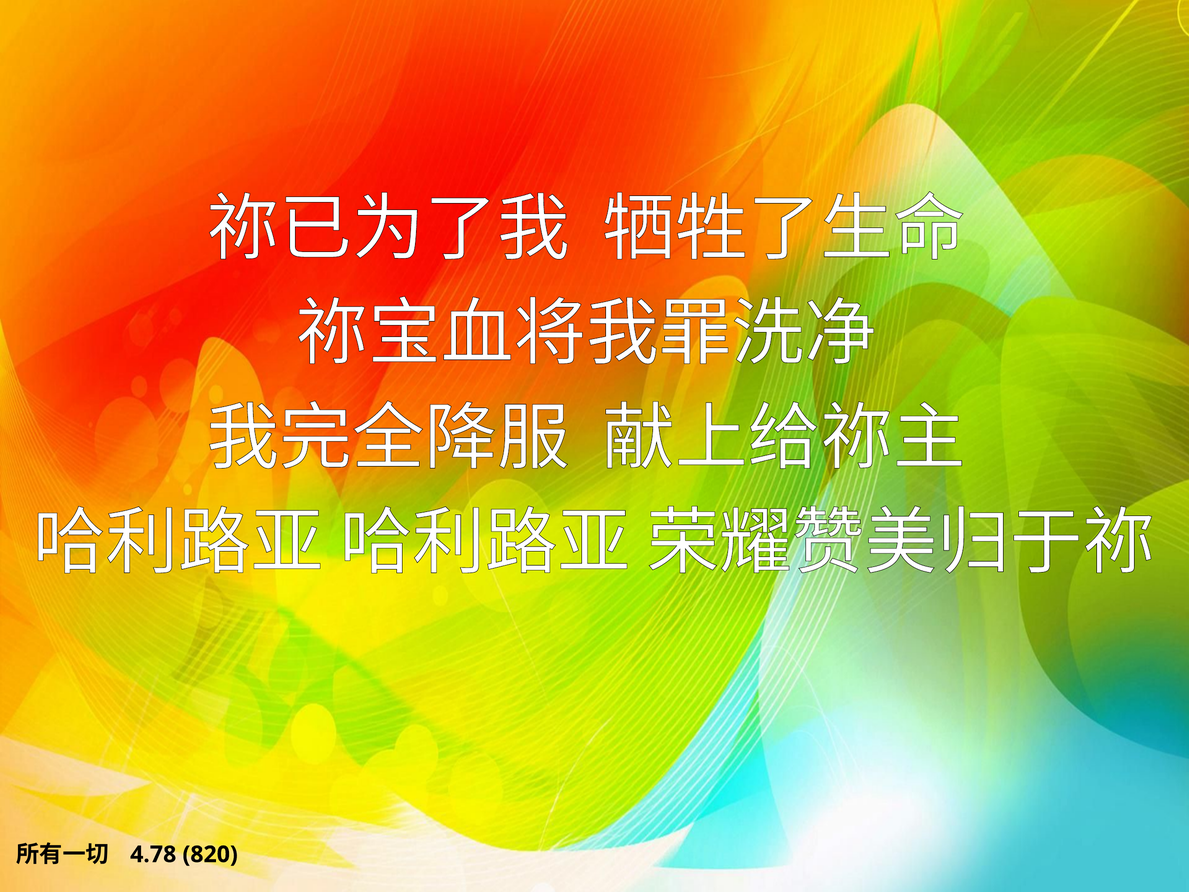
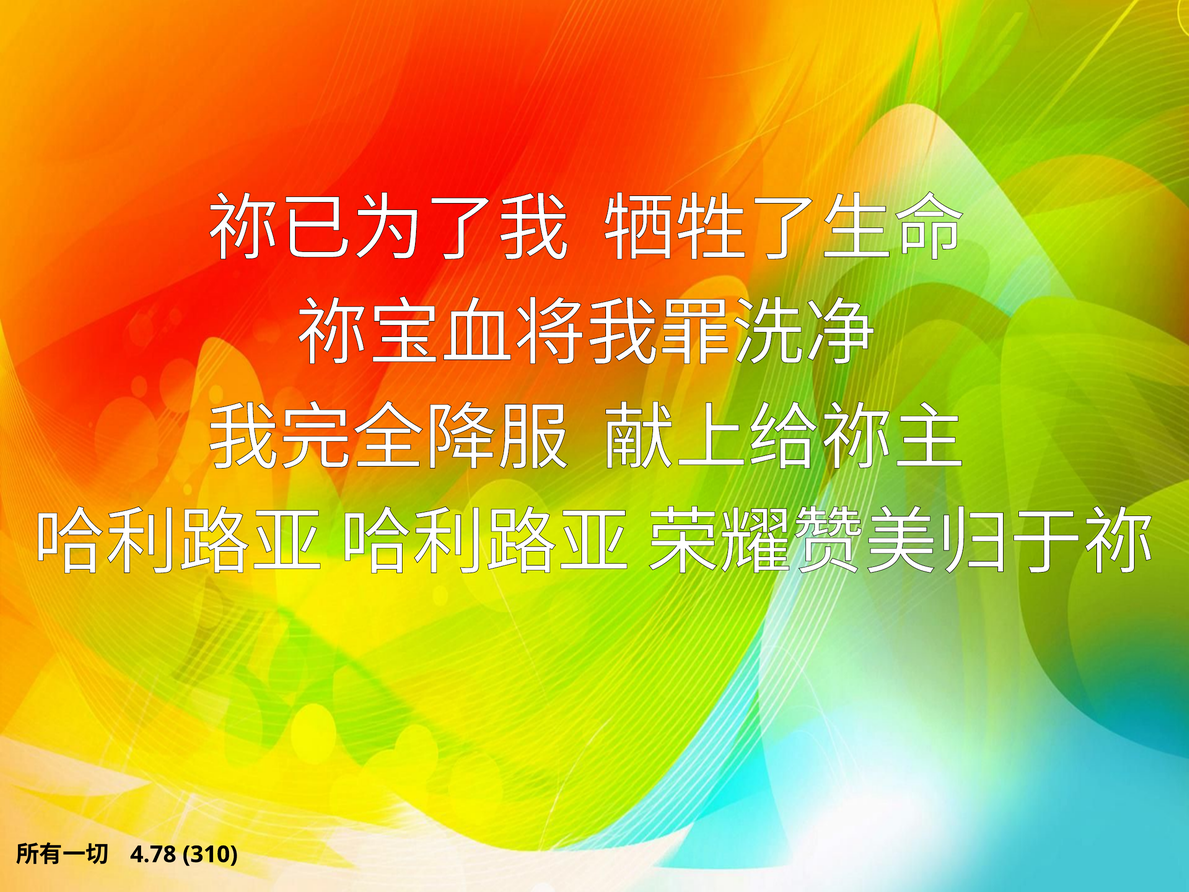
820: 820 -> 310 (210, 854)
